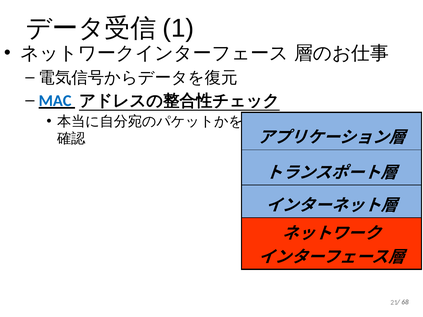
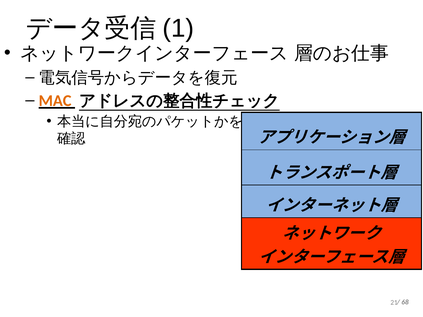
MAC colour: blue -> orange (55, 101)
